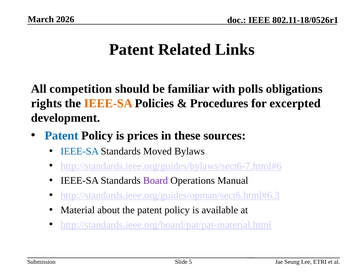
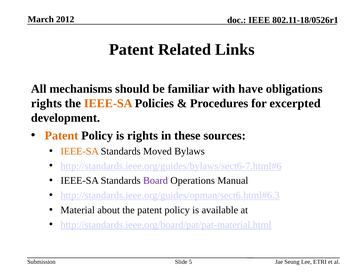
2026: 2026 -> 2012 (65, 19)
competition: competition -> mechanisms (81, 89)
polls: polls -> have (251, 89)
Patent colour: blue -> orange (61, 136)
is prices: prices -> rights (143, 136)
IEEE-SA colour: blue -> orange (80, 151)
